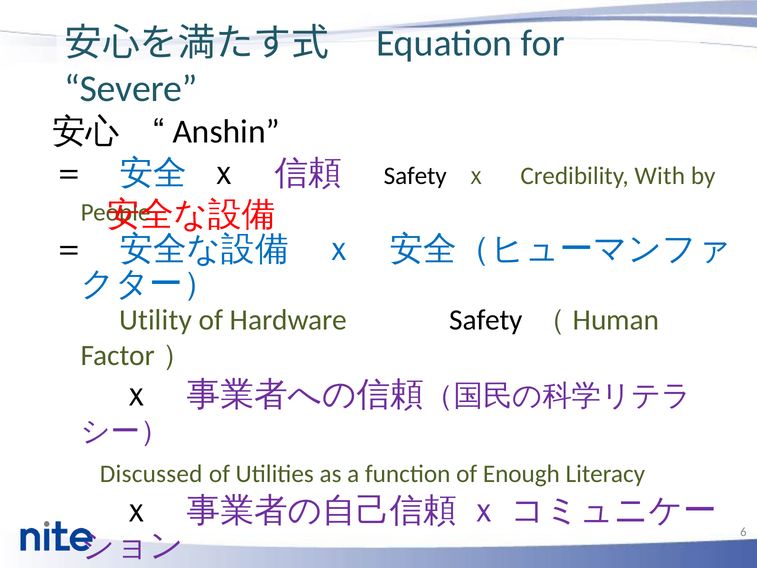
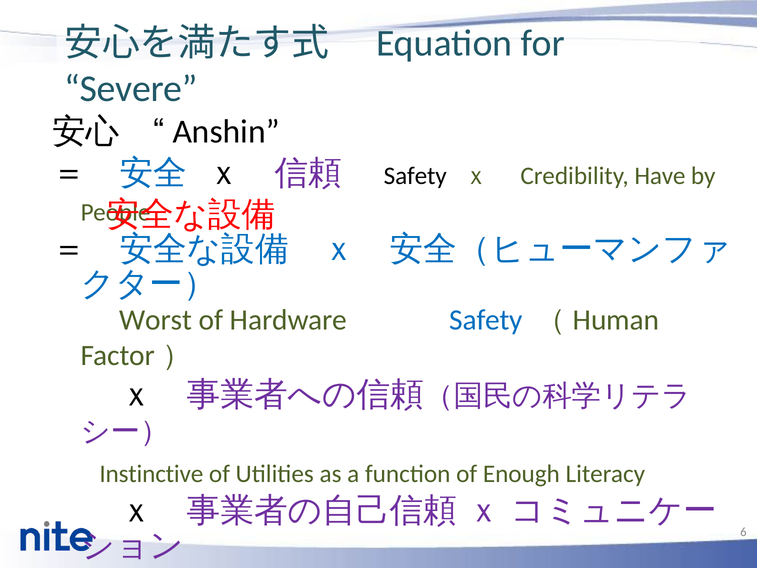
With: With -> Have (660, 176)
Utility: Utility -> Worst (156, 320)
Safety colour: black -> blue (486, 320)
Discussed: Discussed -> Instinctive (151, 474)
